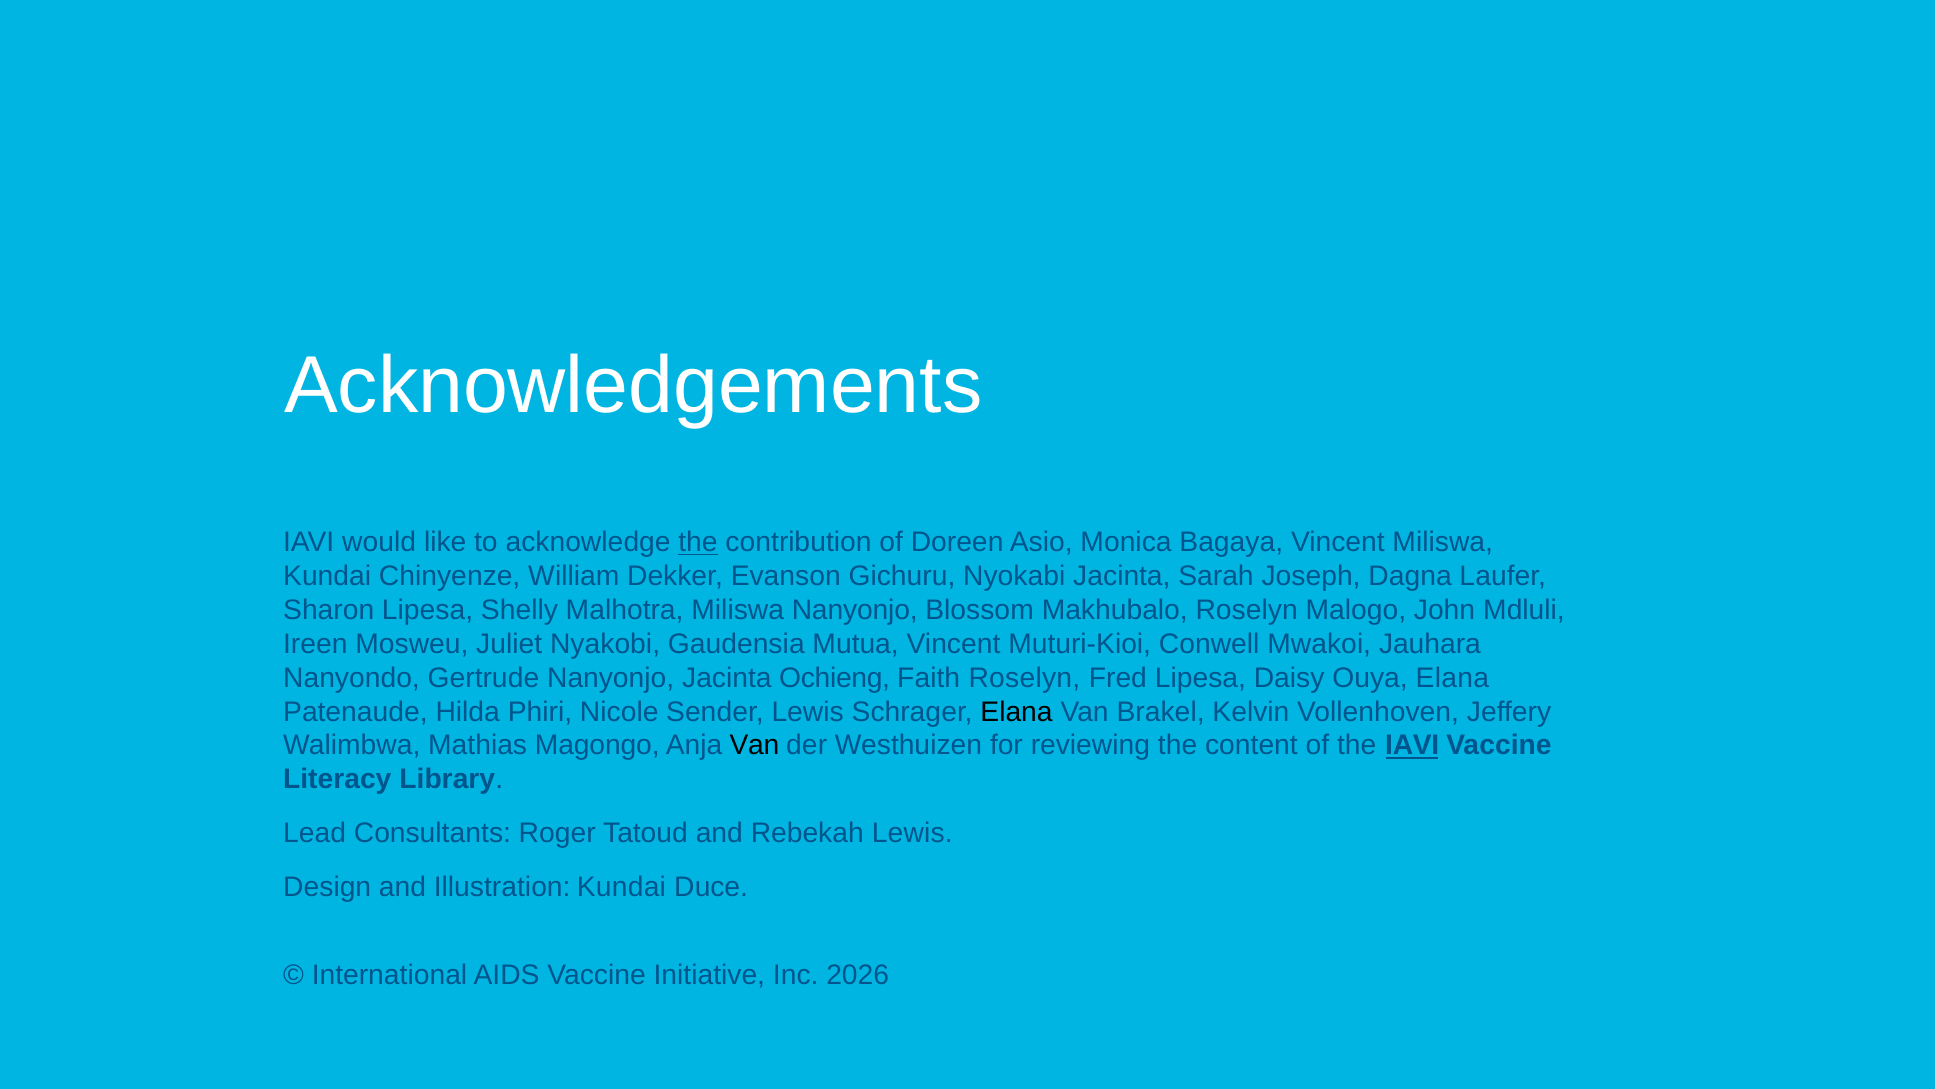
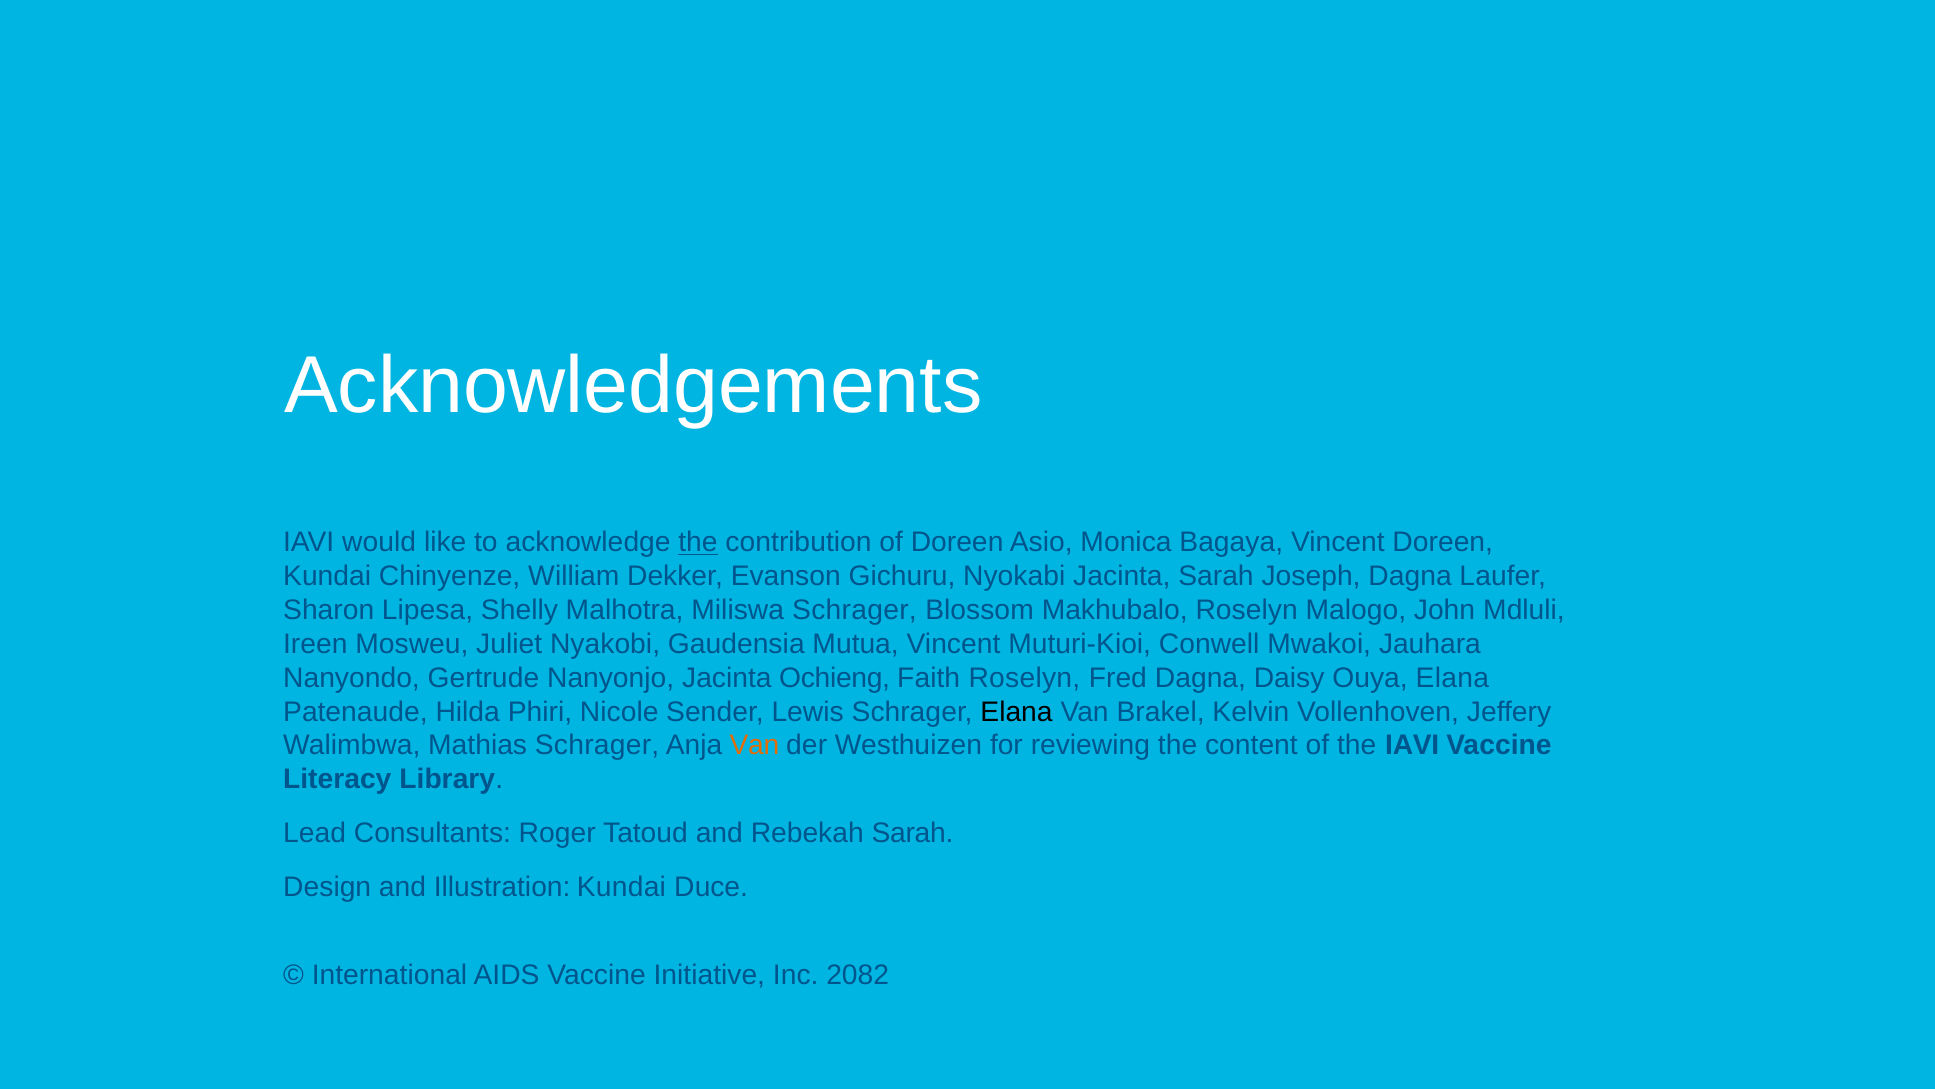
Vincent Miliswa: Miliswa -> Doreen (1443, 542)
Miliswa Nanyonjo: Nanyonjo -> Schrager (854, 610)
Fred Lipesa: Lipesa -> Dagna (1200, 677)
Mathias Magongo: Magongo -> Schrager (597, 745)
Van colour: black -> orange (754, 745)
IAVI underline: present -> none (1412, 745)
Rebekah Lewis: Lewis -> Sarah (912, 833)
2026: 2026 -> 2082 (858, 975)
